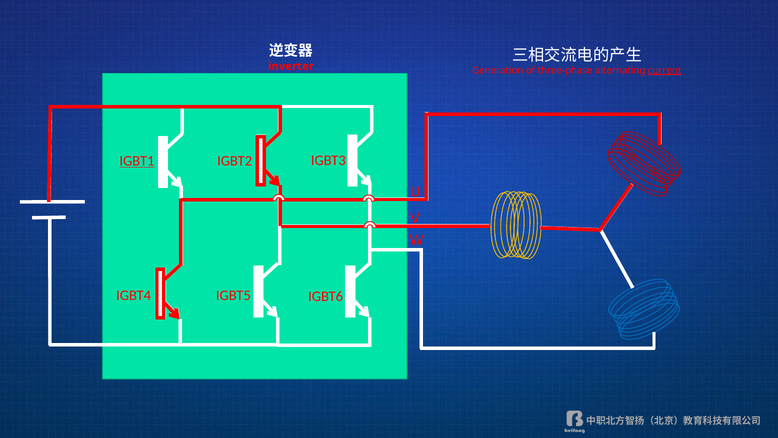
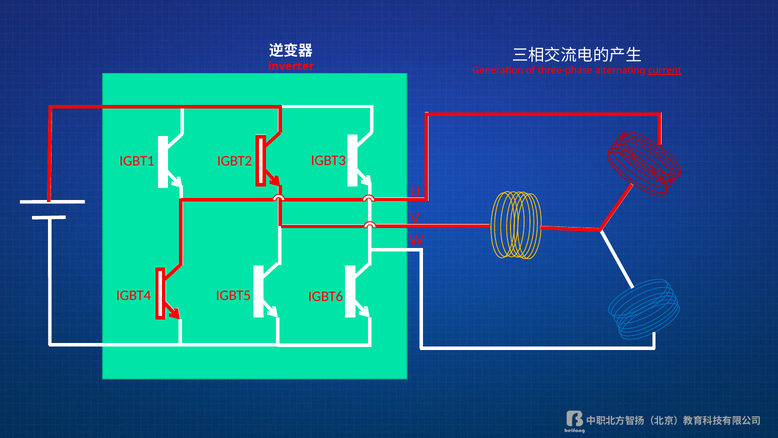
IGBT1 underline: present -> none (137, 161)
